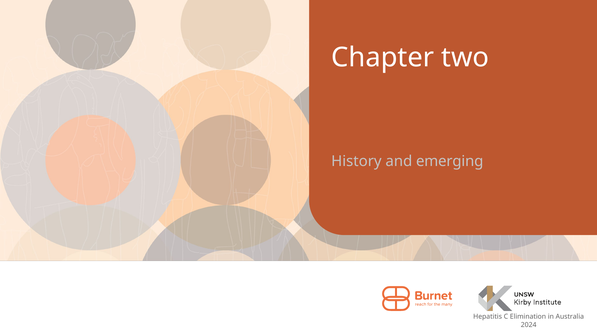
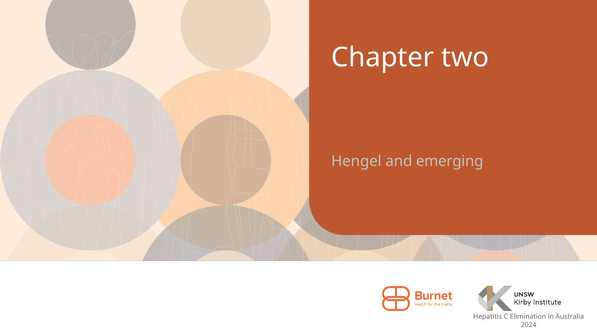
History: History -> Hengel (356, 161)
